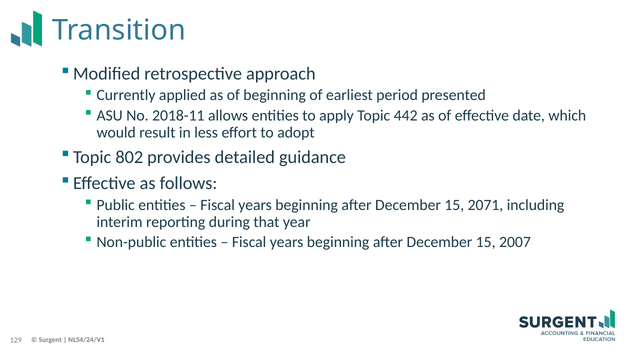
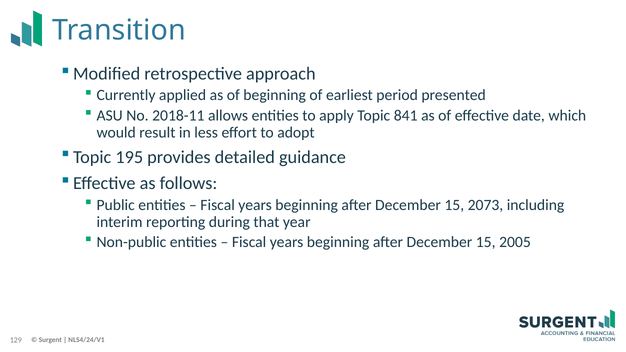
442: 442 -> 841 (406, 115)
802: 802 -> 195 (129, 157)
2071: 2071 -> 2073 (485, 205)
2007: 2007 -> 2005 (515, 242)
